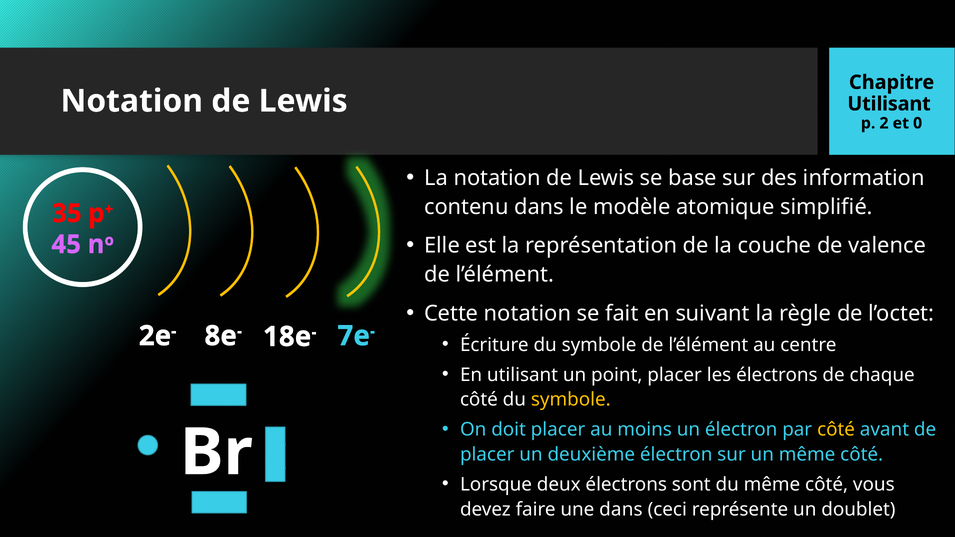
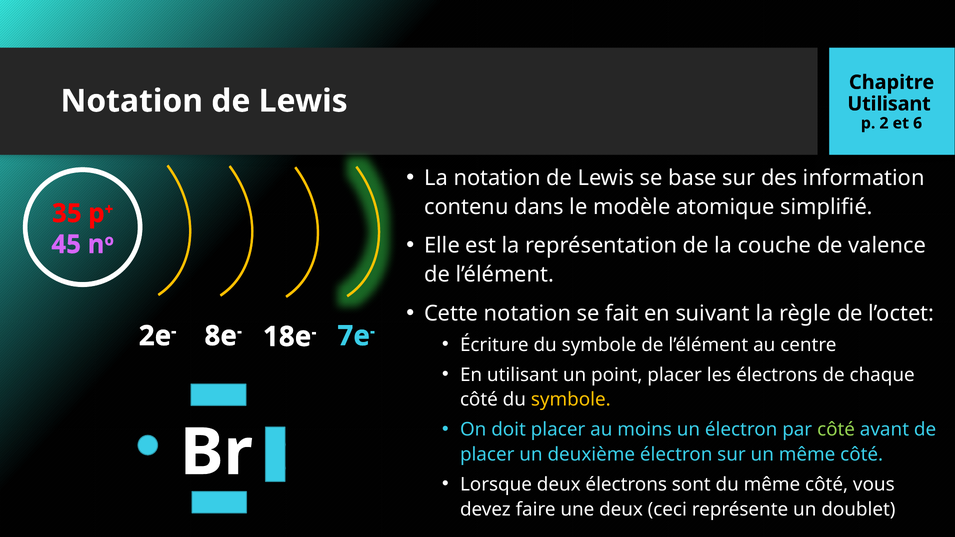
0: 0 -> 6 (918, 123)
côté colour: yellow -> light green (836, 430)
une dans: dans -> deux (621, 509)
